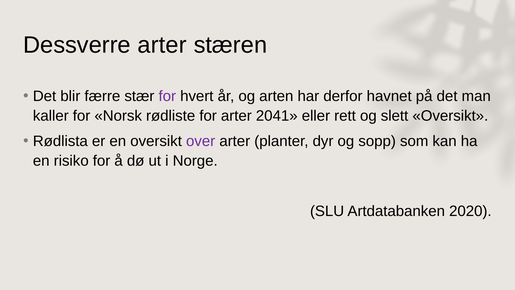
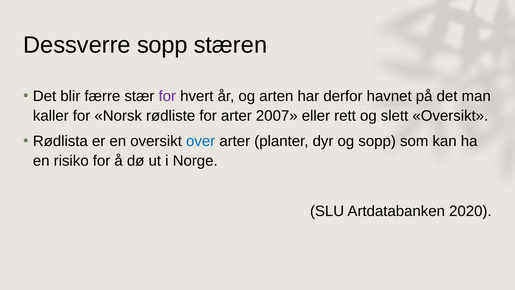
Dessverre arter: arter -> sopp (162, 45)
2041: 2041 -> 2007 (277, 116)
over colour: purple -> blue (201, 141)
